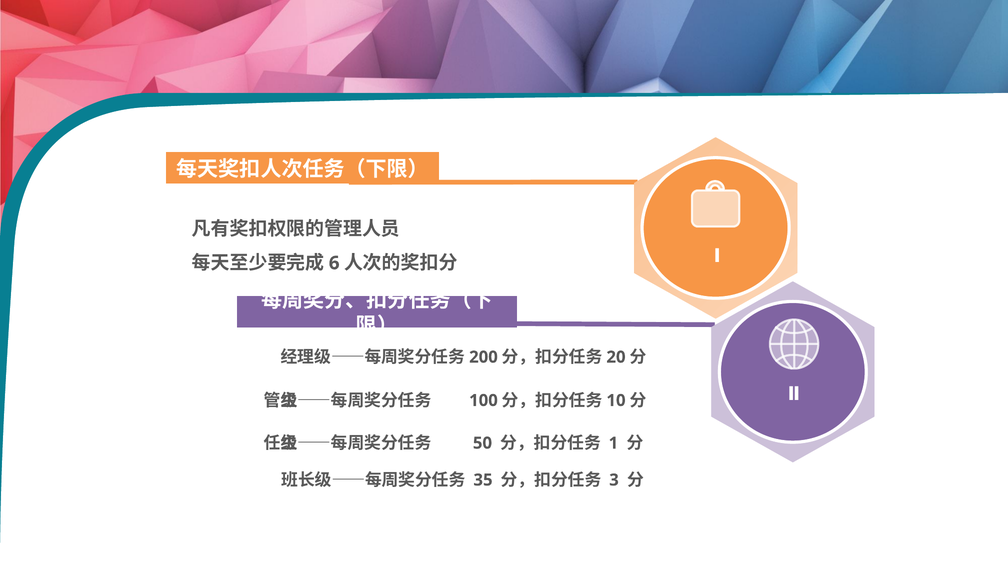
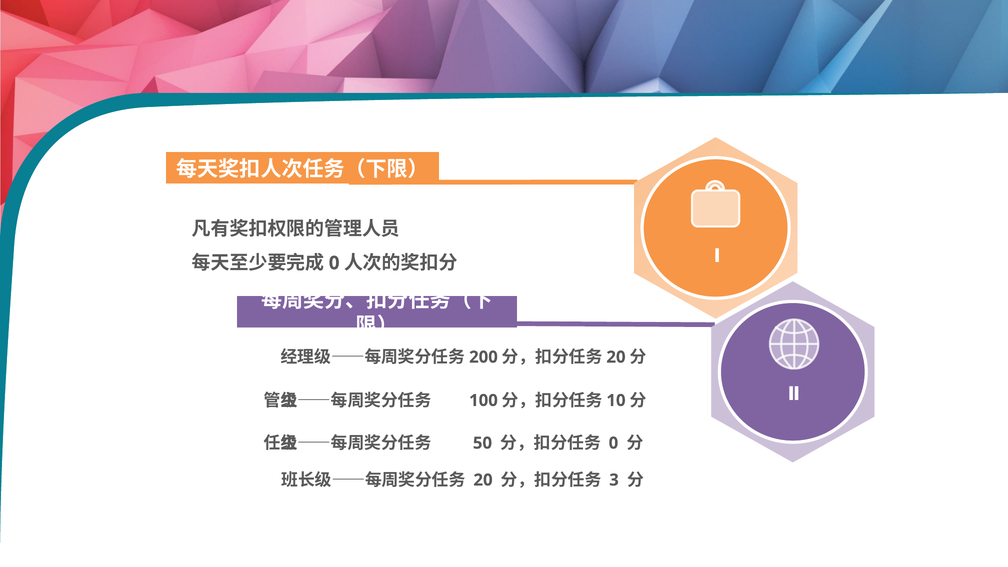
6: 6 -> 0 (334, 263)
1: 1 -> 0 (613, 443)
35: 35 -> 20 (483, 480)
